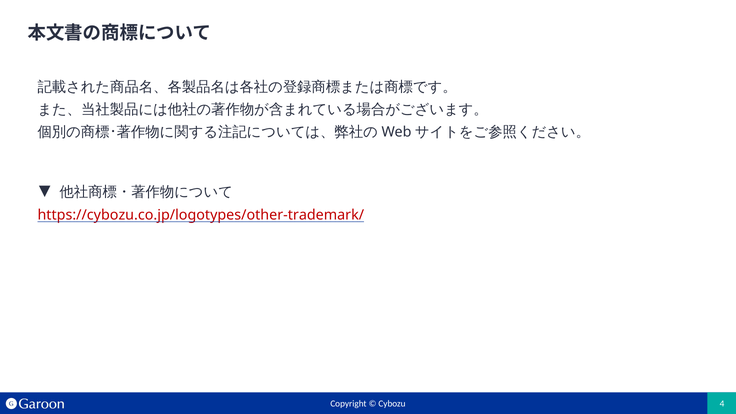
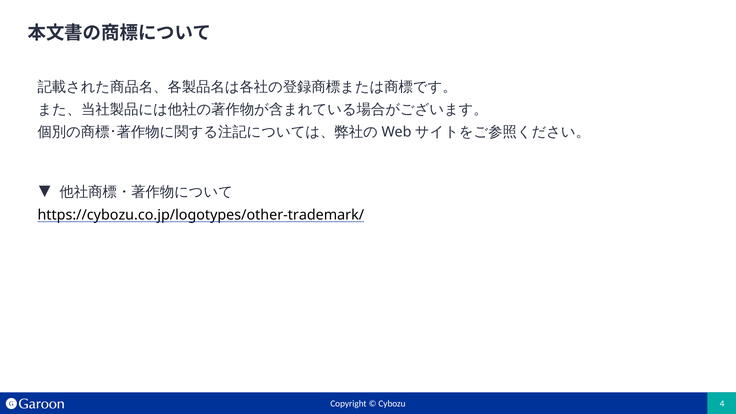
https://cybozu.co.jp/logotypes/other-trademark/ colour: red -> black (201, 215)
